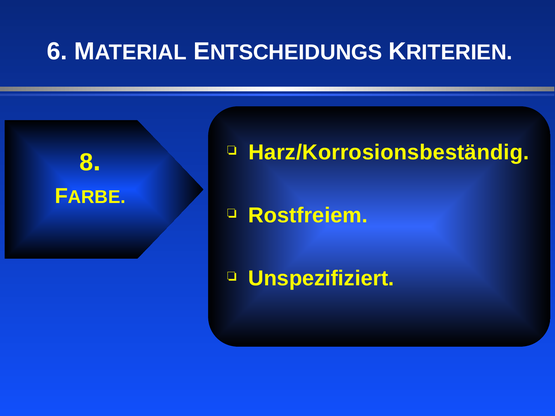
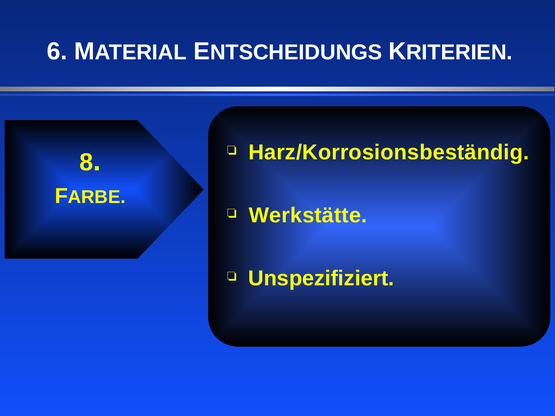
Rostfreiem: Rostfreiem -> Werkstätte (308, 216)
